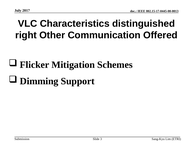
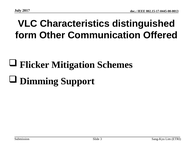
right: right -> form (26, 35)
